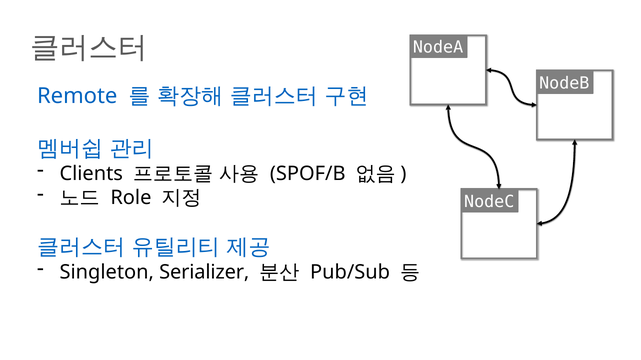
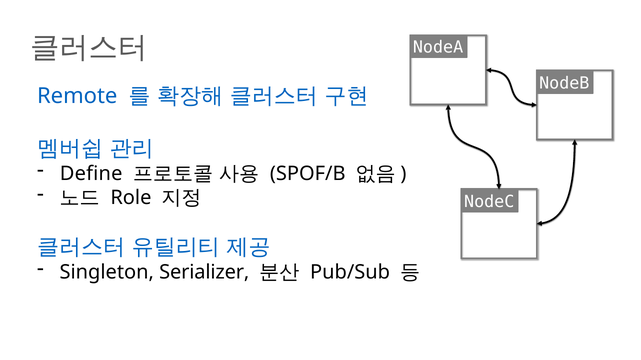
Clients: Clients -> Define (91, 174)
